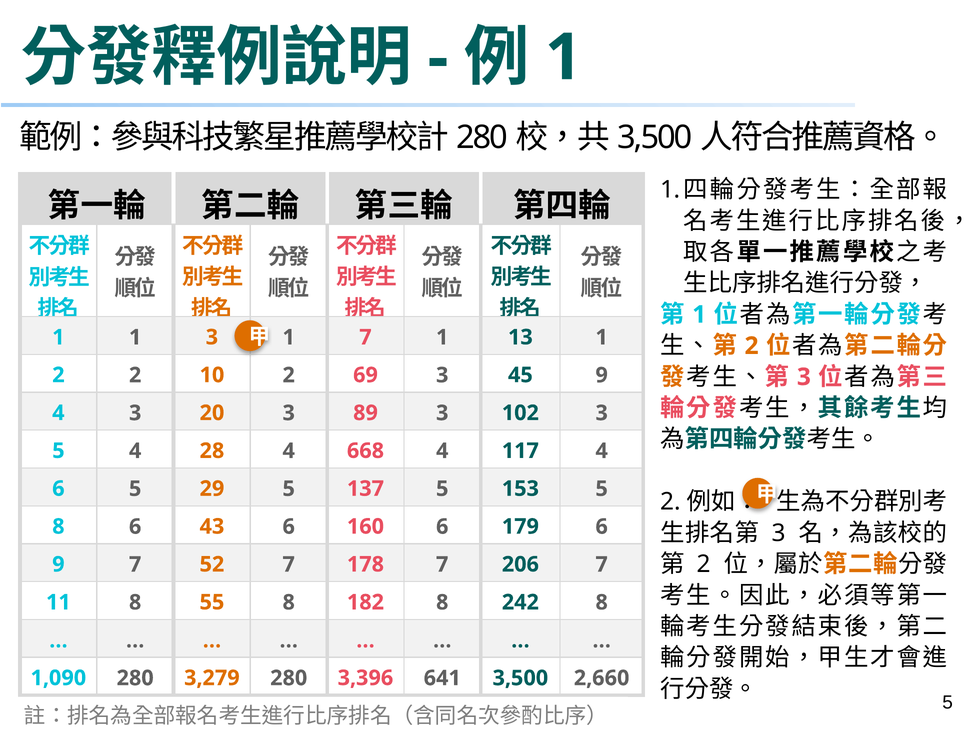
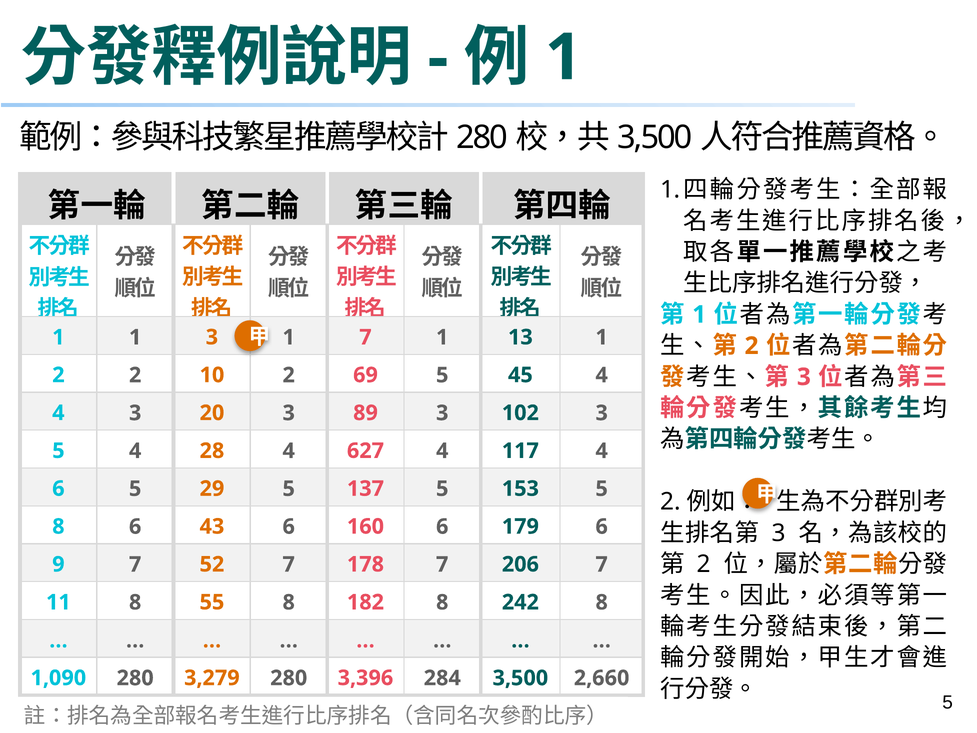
69 3: 3 -> 5 (442, 375)
45 9: 9 -> 4 (602, 375)
668: 668 -> 627 (365, 451)
641: 641 -> 284 (442, 678)
